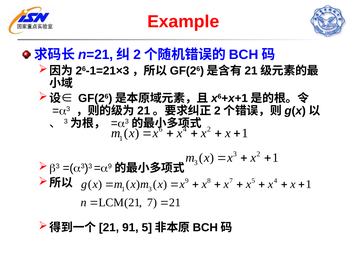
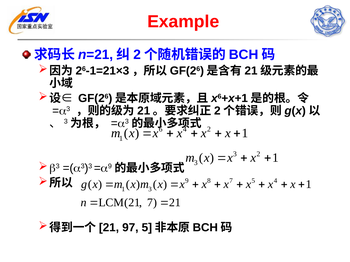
91: 91 -> 97 (130, 228)
